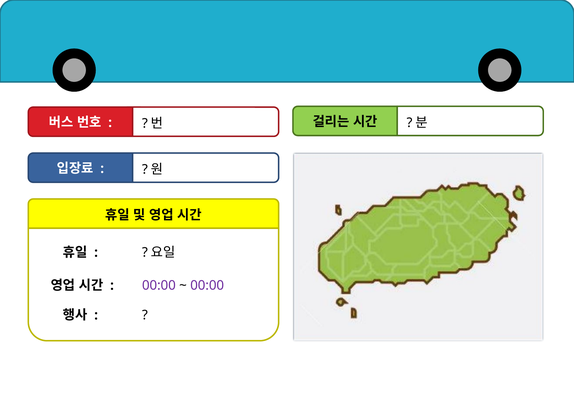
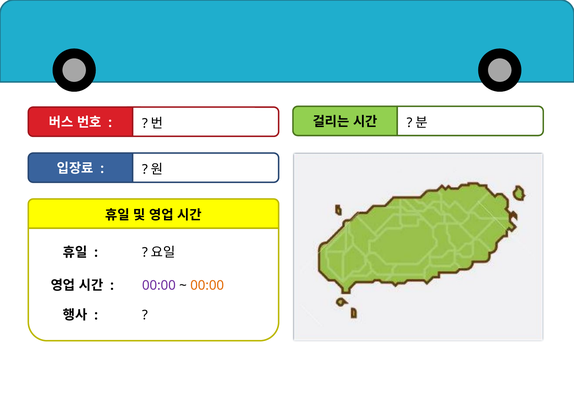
00:00 colour: purple -> orange (207, 285)
